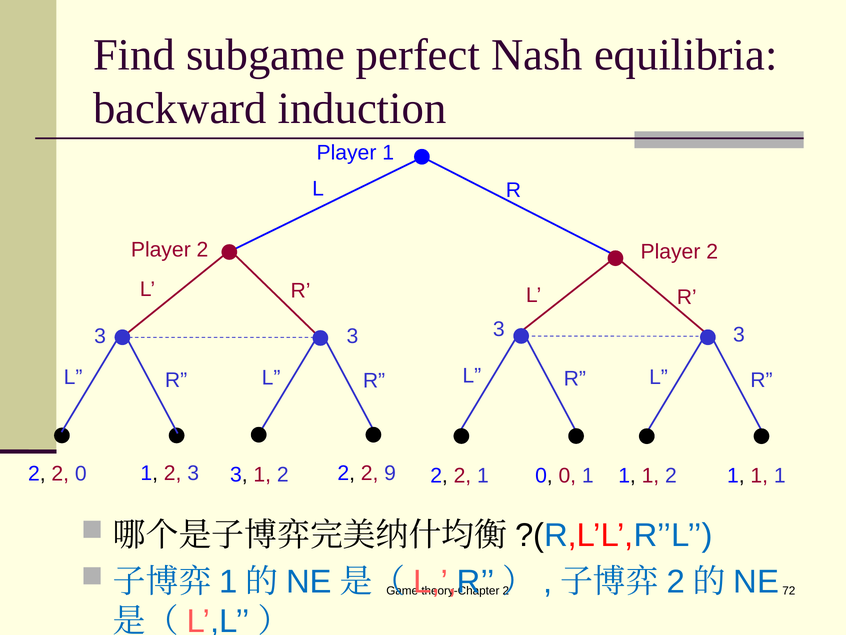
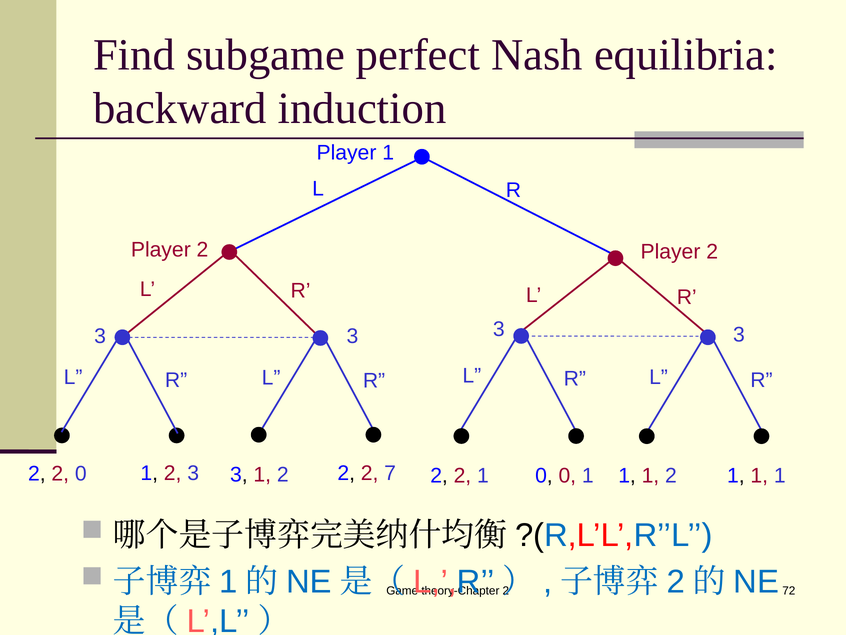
9: 9 -> 7 (390, 473)
